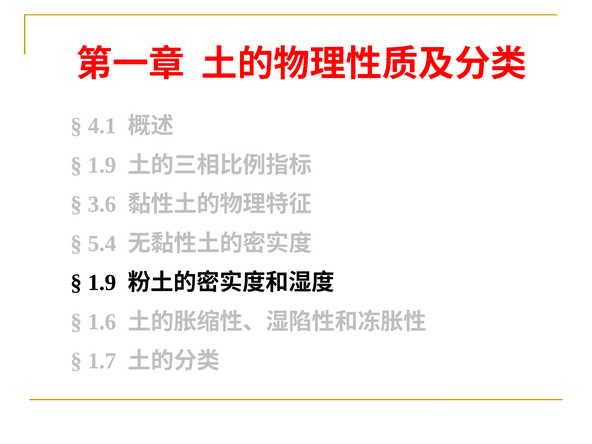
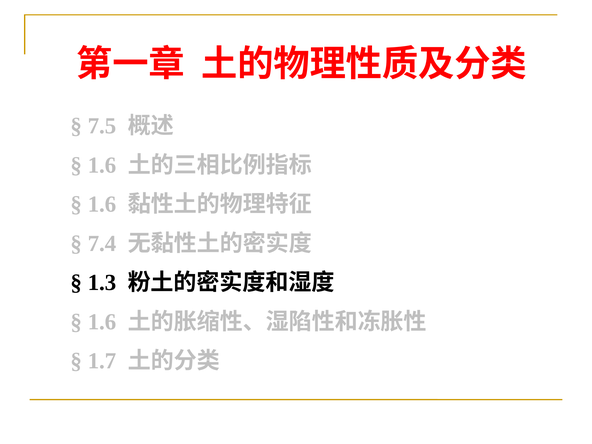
4.1: 4.1 -> 7.5 (102, 126)
1.9: 1.9 -> 1.6 (102, 165)
3.6: 3.6 -> 1.6 (102, 204)
5.4: 5.4 -> 7.4 (102, 243)
1.9: 1.9 -> 1.3 (102, 283)
